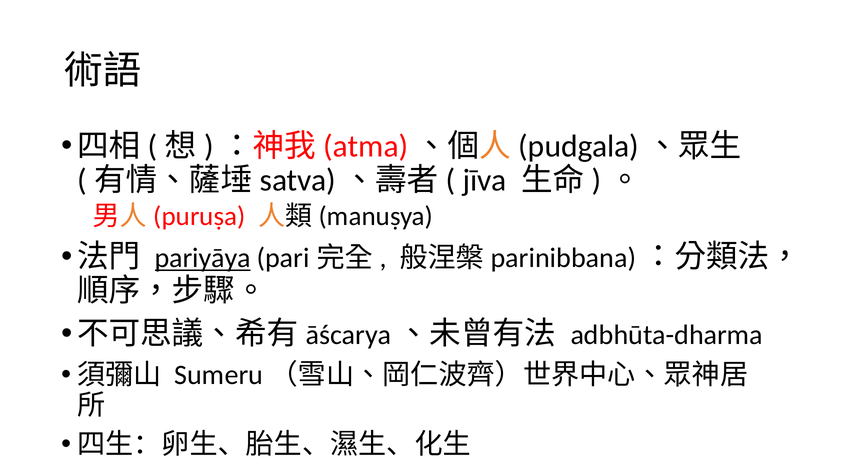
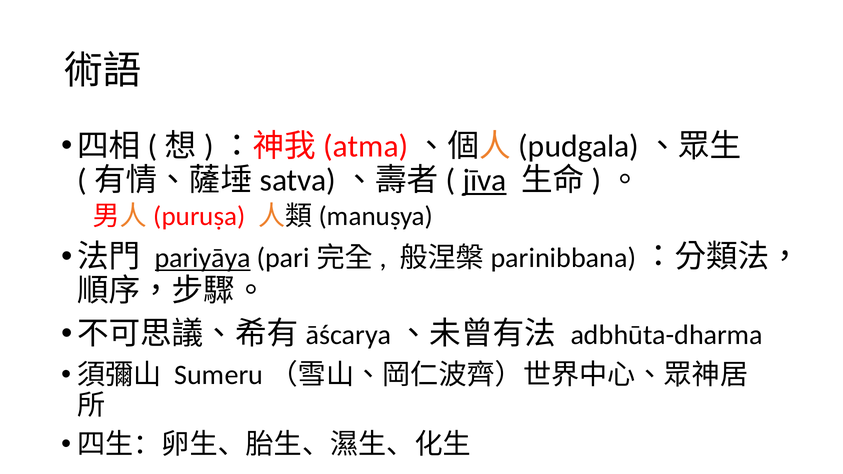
jīva underline: none -> present (485, 180)
